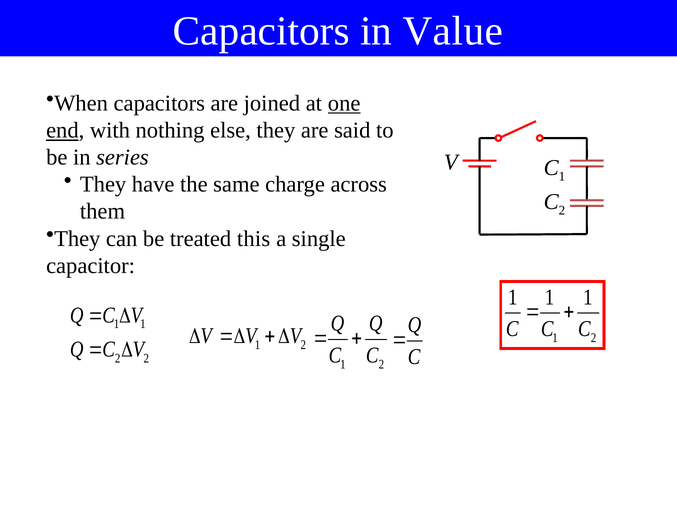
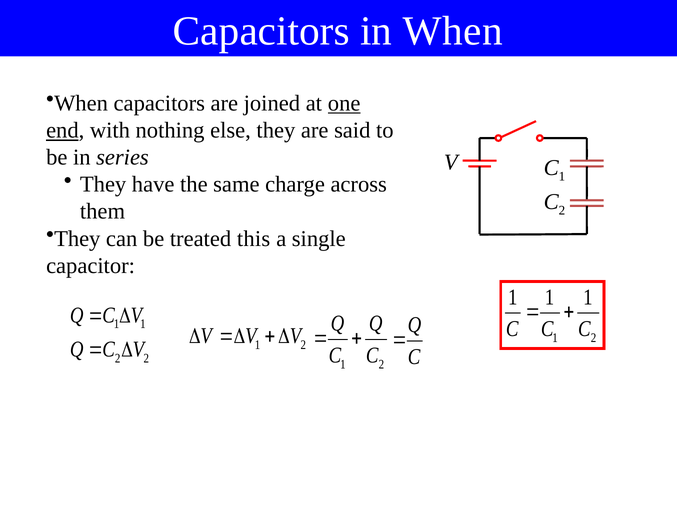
in Value: Value -> When (453, 31)
